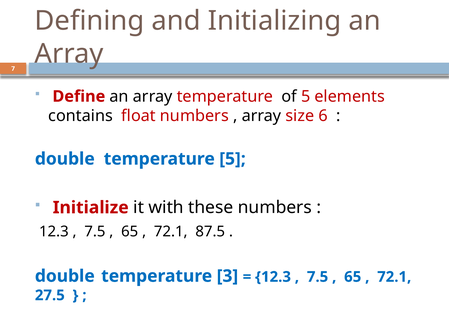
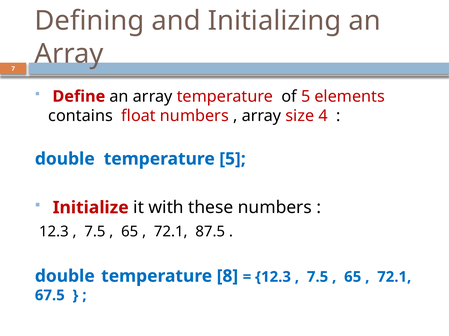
6: 6 -> 4 (323, 116)
3: 3 -> 8 (227, 277)
27.5: 27.5 -> 67.5 (50, 296)
